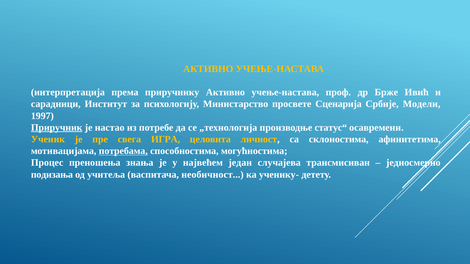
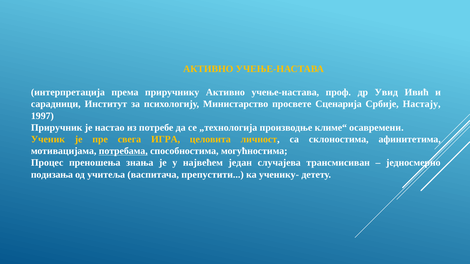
Брже: Брже -> Увид (386, 92)
Модели: Модели -> Настају (422, 104)
Приручник underline: present -> none (57, 128)
статус“: статус“ -> климе“ (331, 128)
необичност: необичност -> препустити (213, 175)
